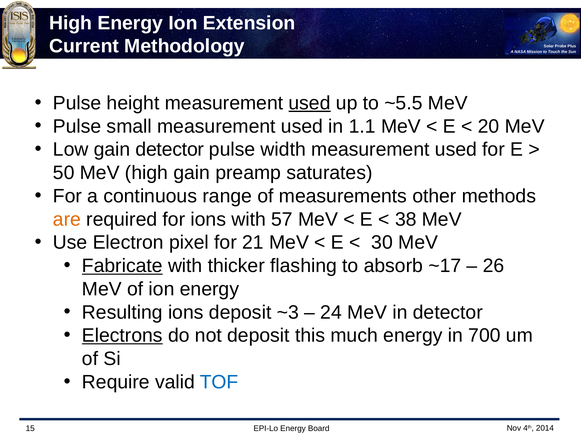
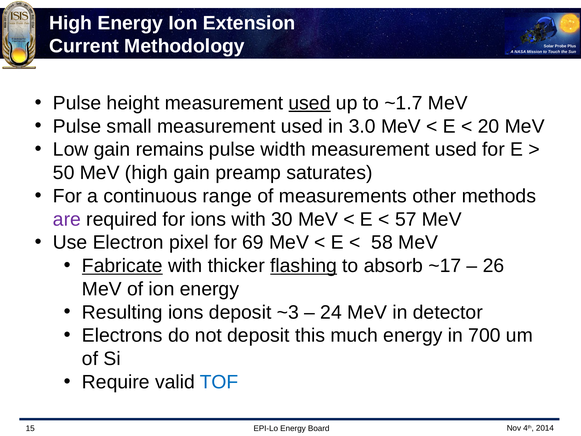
~5.5: ~5.5 -> ~1.7 (403, 103)
1.1: 1.1 -> 3.0 (362, 126)
gain detector: detector -> remains (170, 149)
are colour: orange -> purple (67, 219)
57: 57 -> 30 (282, 219)
38: 38 -> 57 (406, 219)
21: 21 -> 69 (253, 242)
30: 30 -> 58 (382, 242)
flashing underline: none -> present (304, 266)
Electrons underline: present -> none (122, 335)
